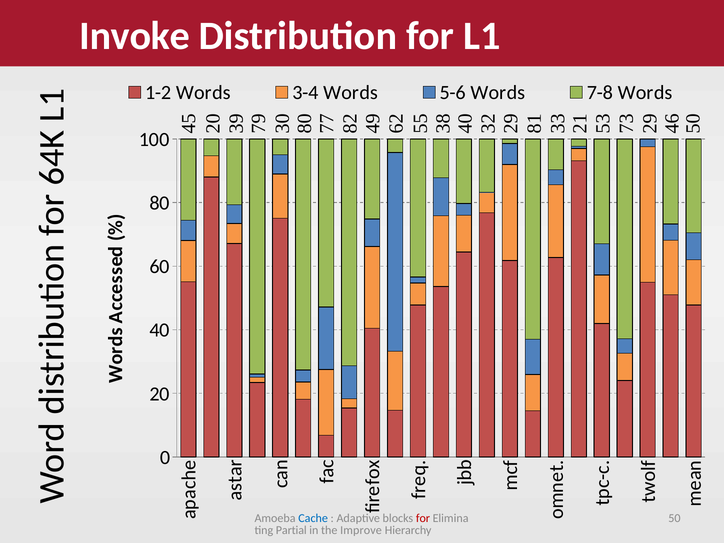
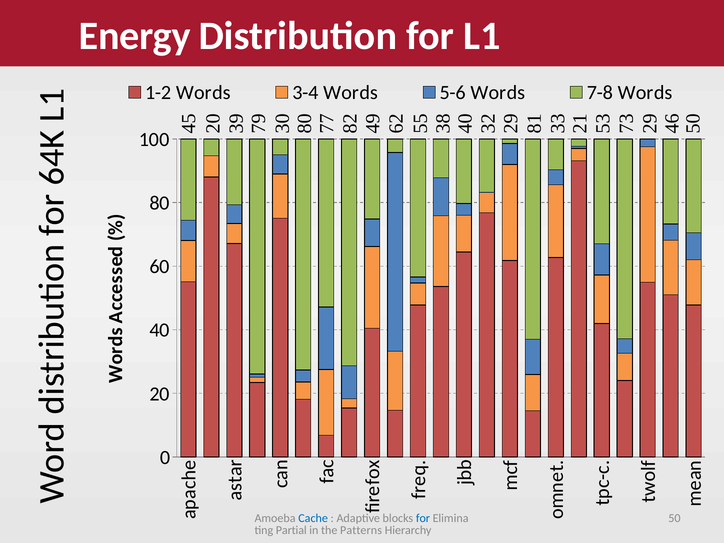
Invoke: Invoke -> Energy (135, 36)
for colour: red -> blue (423, 518)
Improve: Improve -> Patterns (361, 530)
